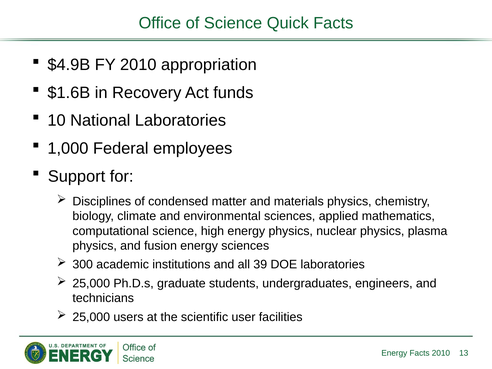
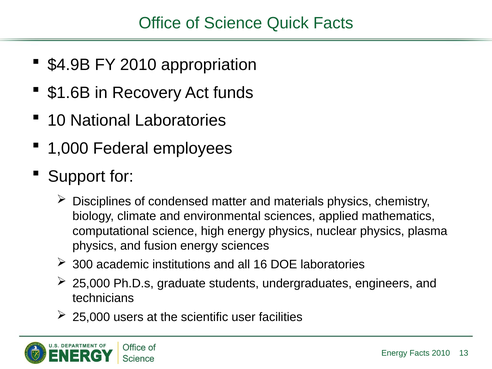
39: 39 -> 16 (260, 265)
